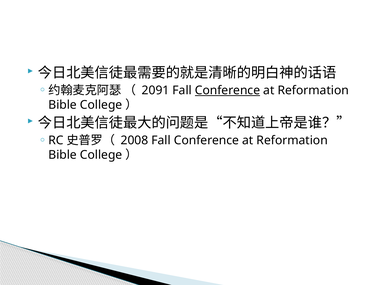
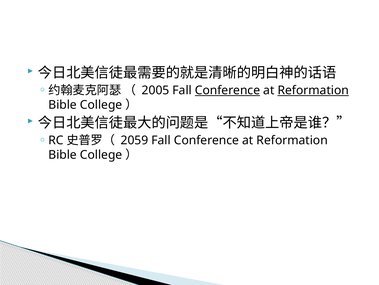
2091: 2091 -> 2005 (156, 90)
Reformation underline: none -> present (313, 90)
2008: 2008 -> 2059 (134, 140)
